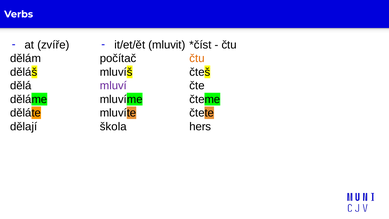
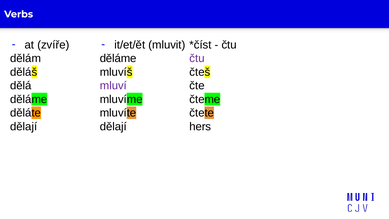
počítač: počítač -> děláme (118, 58)
čtu colour: orange -> purple (197, 58)
škola: škola -> dělají (113, 126)
